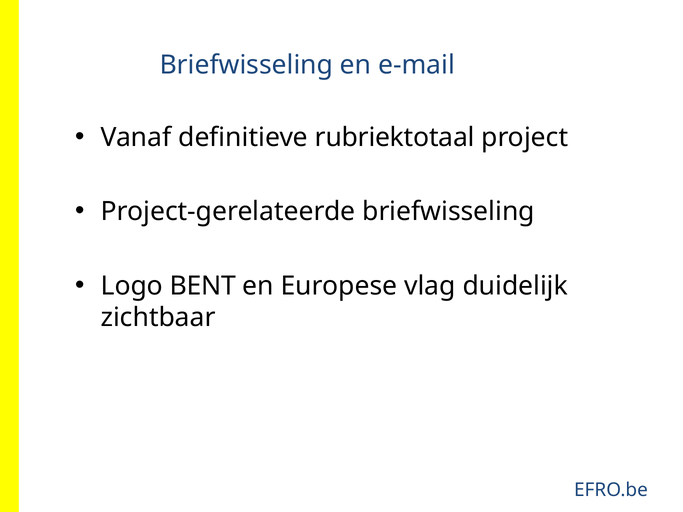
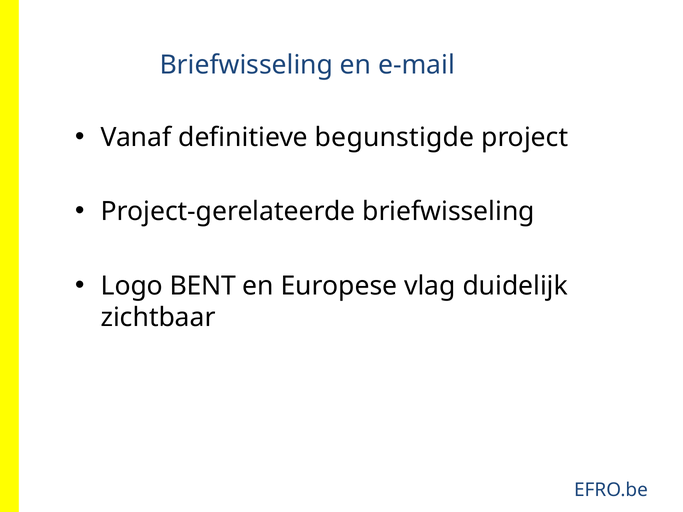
rubriektotaal: rubriektotaal -> begunstigde (395, 137)
